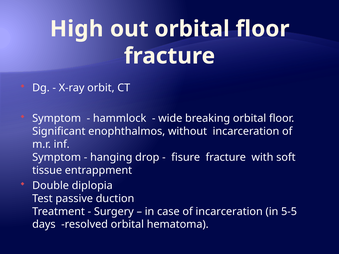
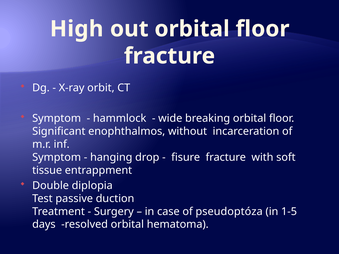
of incarceration: incarceration -> pseudoptóza (229, 212)
5-5: 5-5 -> 1-5 (289, 212)
